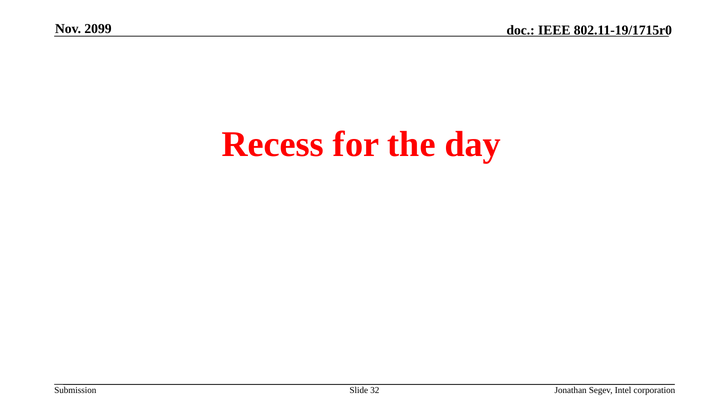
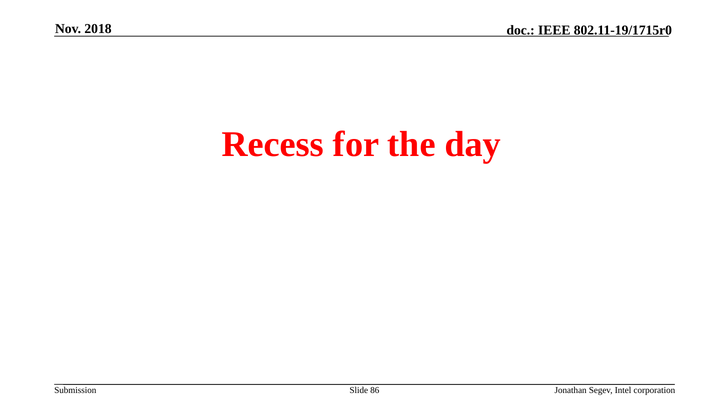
2099: 2099 -> 2018 (98, 29)
32: 32 -> 86 (375, 390)
